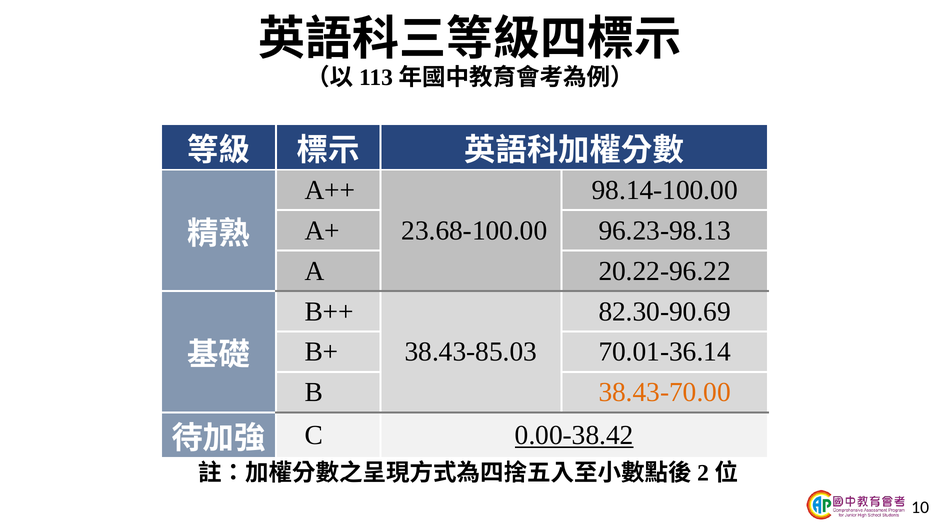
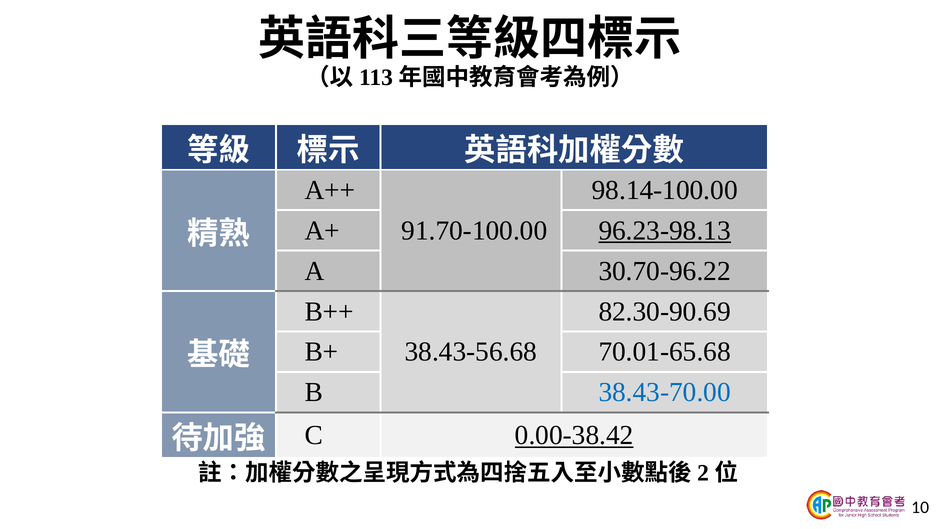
23.68-100.00: 23.68-100.00 -> 91.70-100.00 (474, 231)
96.23-98.13 underline: none -> present (665, 231)
20.22-96.22: 20.22-96.22 -> 30.70-96.22 (665, 271)
38.43-85.03: 38.43-85.03 -> 38.43-56.68 (471, 352)
70.01-36.14: 70.01-36.14 -> 70.01-65.68 (665, 352)
38.43-70.00 colour: orange -> blue (665, 392)
